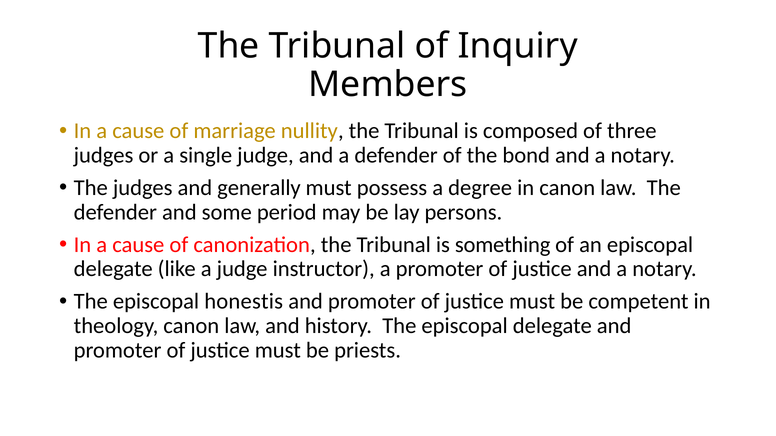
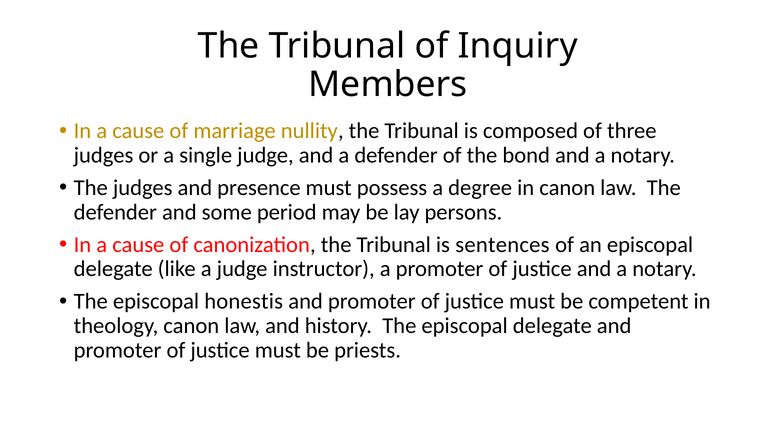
generally: generally -> presence (259, 188)
something: something -> sentences (502, 245)
